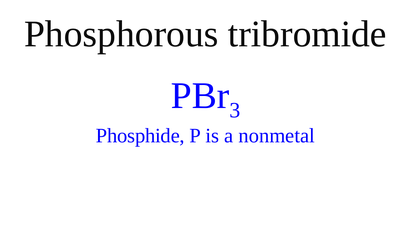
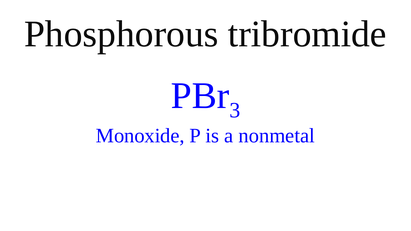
Phosphide: Phosphide -> Monoxide (140, 136)
